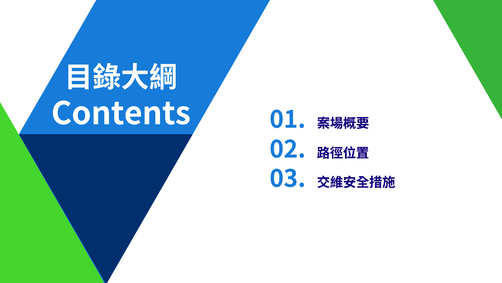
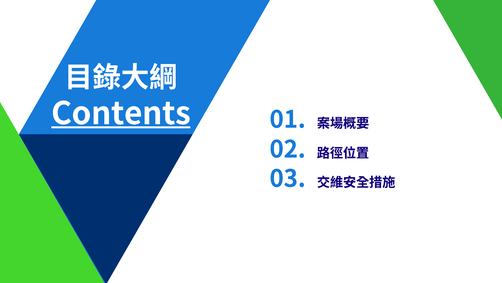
Contents underline: none -> present (121, 114)
